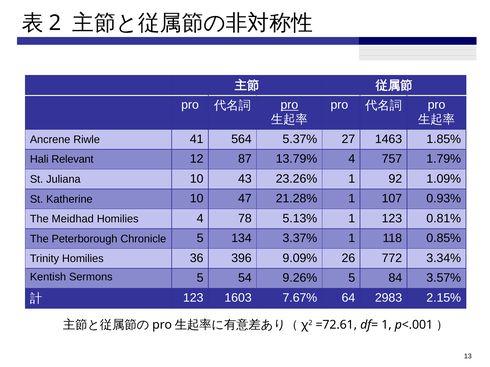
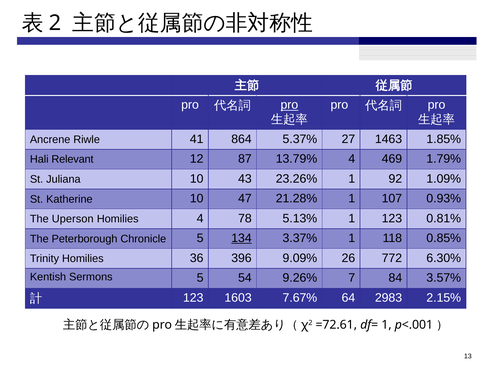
564: 564 -> 864 (241, 139)
757: 757 -> 469 (392, 159)
Meidhad: Meidhad -> Uperson (73, 219)
134 underline: none -> present (241, 239)
3.34%: 3.34% -> 6.30% (444, 258)
9.26% 5: 5 -> 7 (352, 278)
